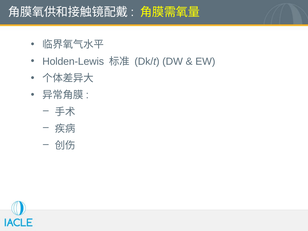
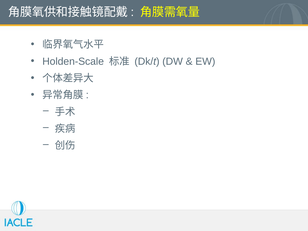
Holden-Lewis: Holden-Lewis -> Holden-Scale (73, 61)
